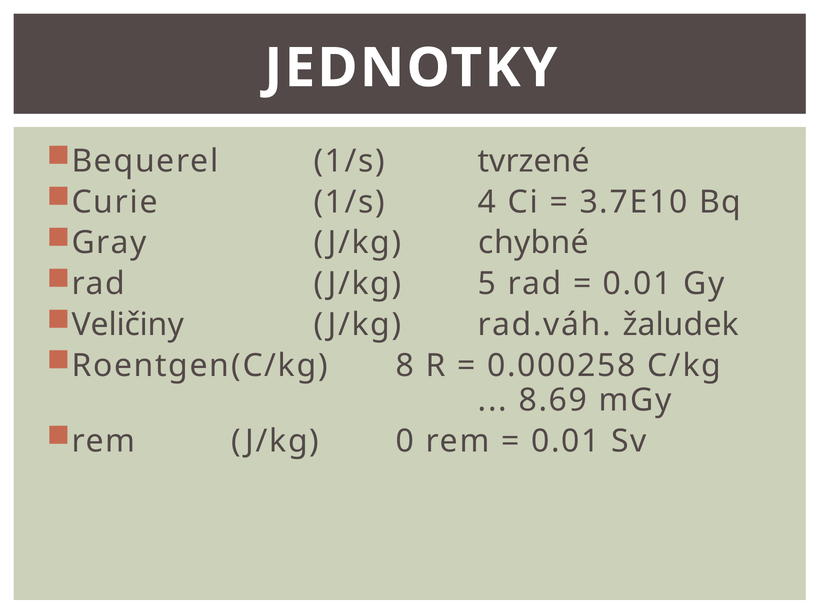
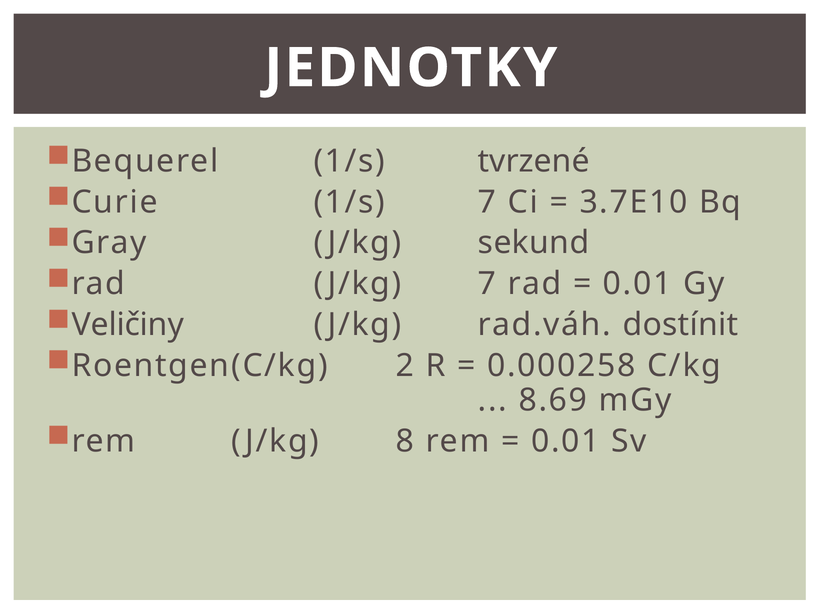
1/s 4: 4 -> 7 (487, 202)
chybné: chybné -> sekund (534, 243)
J/kg 5: 5 -> 7 (487, 284)
žaludek: žaludek -> dostínit (680, 325)
8: 8 -> 2 (405, 366)
0: 0 -> 8 (405, 441)
